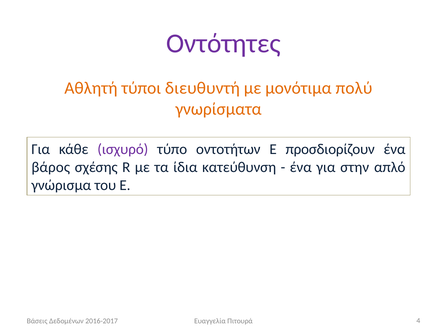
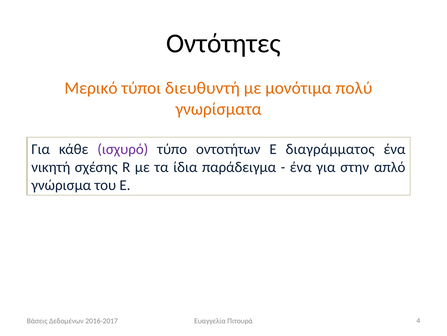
Οντότητες colour: purple -> black (223, 43)
Αθλητή: Αθλητή -> Μερικό (91, 88)
προσδιορίζουν: προσδιορίζουν -> διαγράμματος (330, 149)
βάρος: βάρος -> νικητή (51, 167)
κατεύθυνση: κατεύθυνση -> παράδειγμα (239, 167)
